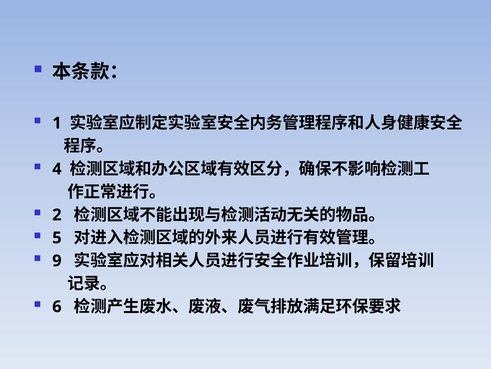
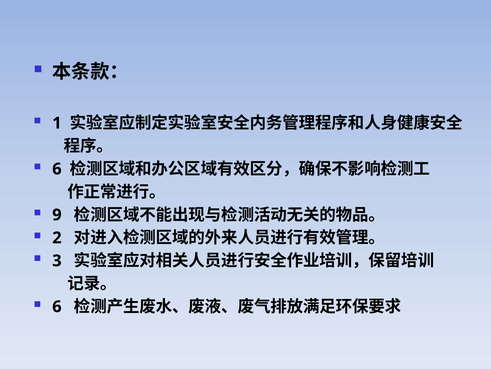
4: 4 -> 6 (57, 169)
2: 2 -> 9 (57, 214)
5: 5 -> 2 (57, 237)
9: 9 -> 3 (57, 260)
